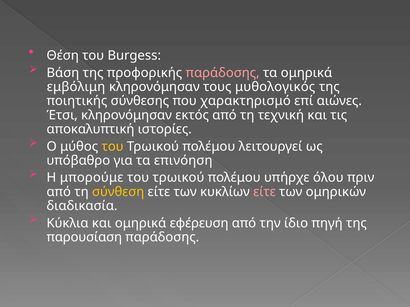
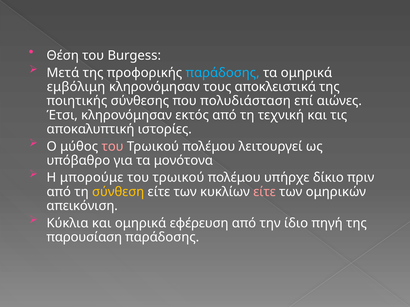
Βάση: Βάση -> Μετά (63, 73)
παράδοσης colour: pink -> light blue (223, 73)
μυθολογικός: μυθολογικός -> αποκλειστικά (275, 87)
χαρακτηρισμό: χαρακτηρισμό -> πολυδιάσταση (245, 101)
του colour: yellow -> pink (113, 147)
επινόηση: επινόηση -> μονότονα (183, 161)
όλου: όλου -> δίκιο (328, 178)
διαδικασία: διαδικασία -> απεικόνιση (82, 206)
